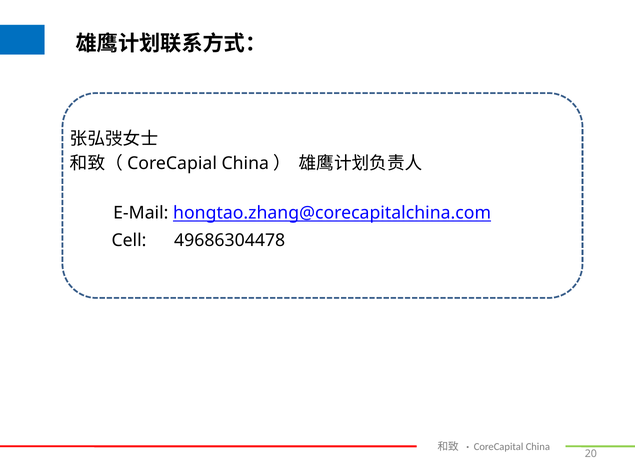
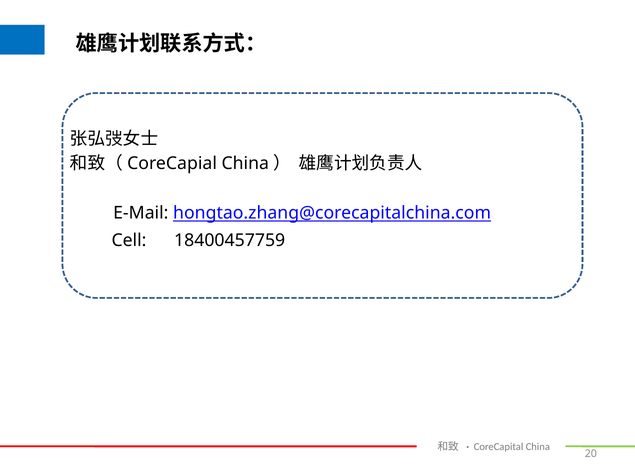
49686304478: 49686304478 -> 18400457759 (230, 241)
